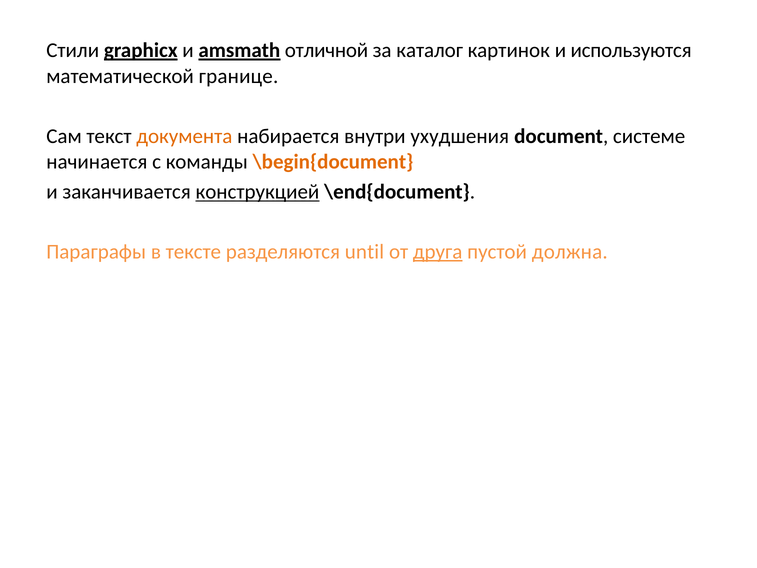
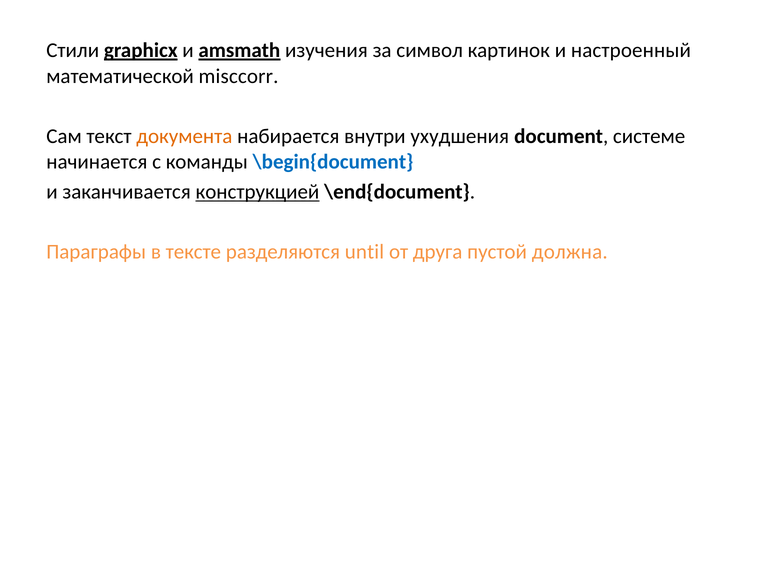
отличной: отличной -> изучения (326, 50)
каталог: каталог -> символ (430, 50)
используются: используются -> настроенный (631, 50)
границе: границе -> misccorr (239, 76)
\begin{document colour: orange -> blue (333, 162)
друга underline: present -> none (438, 252)
